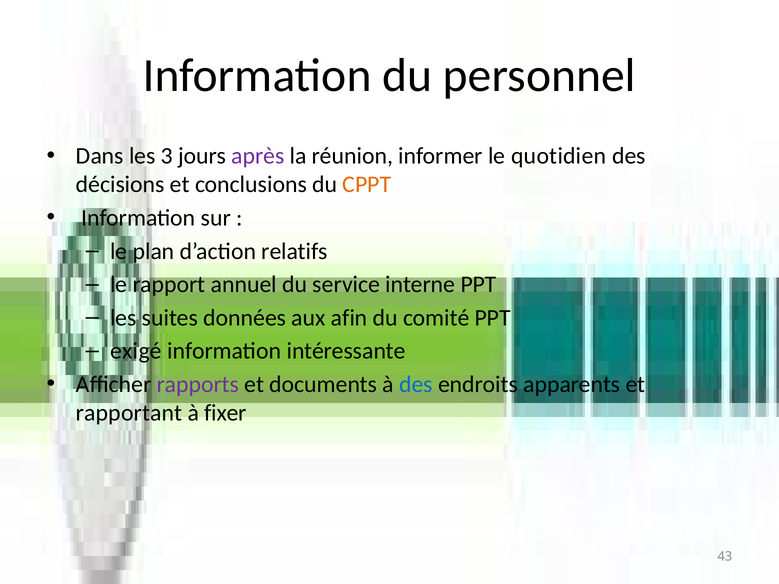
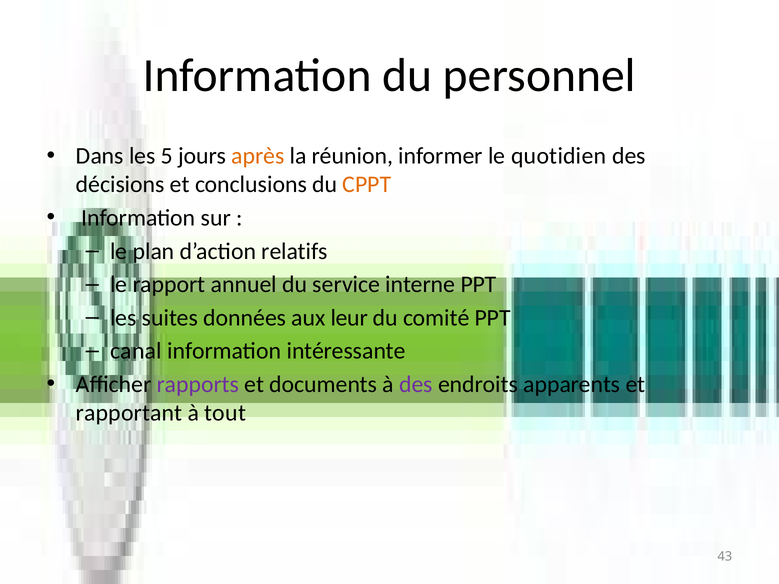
3: 3 -> 5 (167, 156)
après colour: purple -> orange (258, 156)
afin: afin -> leur (349, 318)
exigé: exigé -> canal (136, 351)
des colour: blue -> purple (416, 385)
fixer: fixer -> tout (225, 413)
